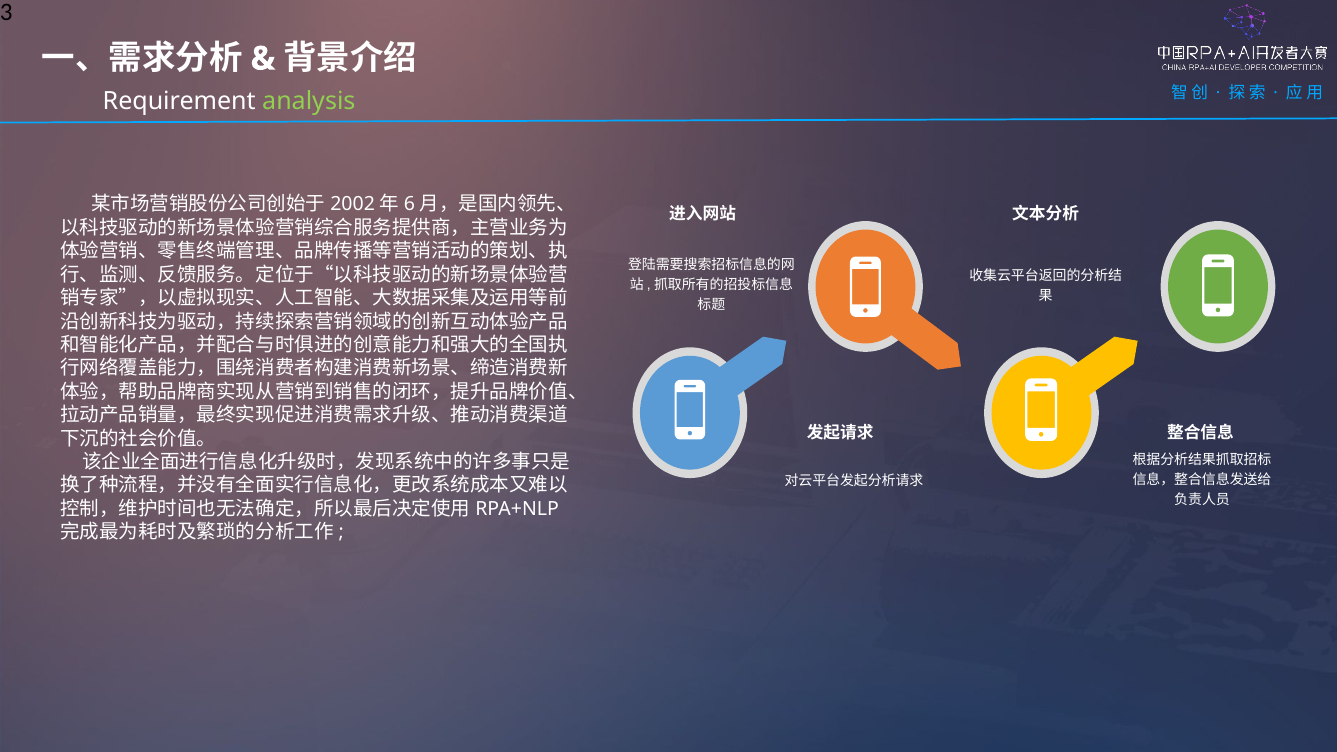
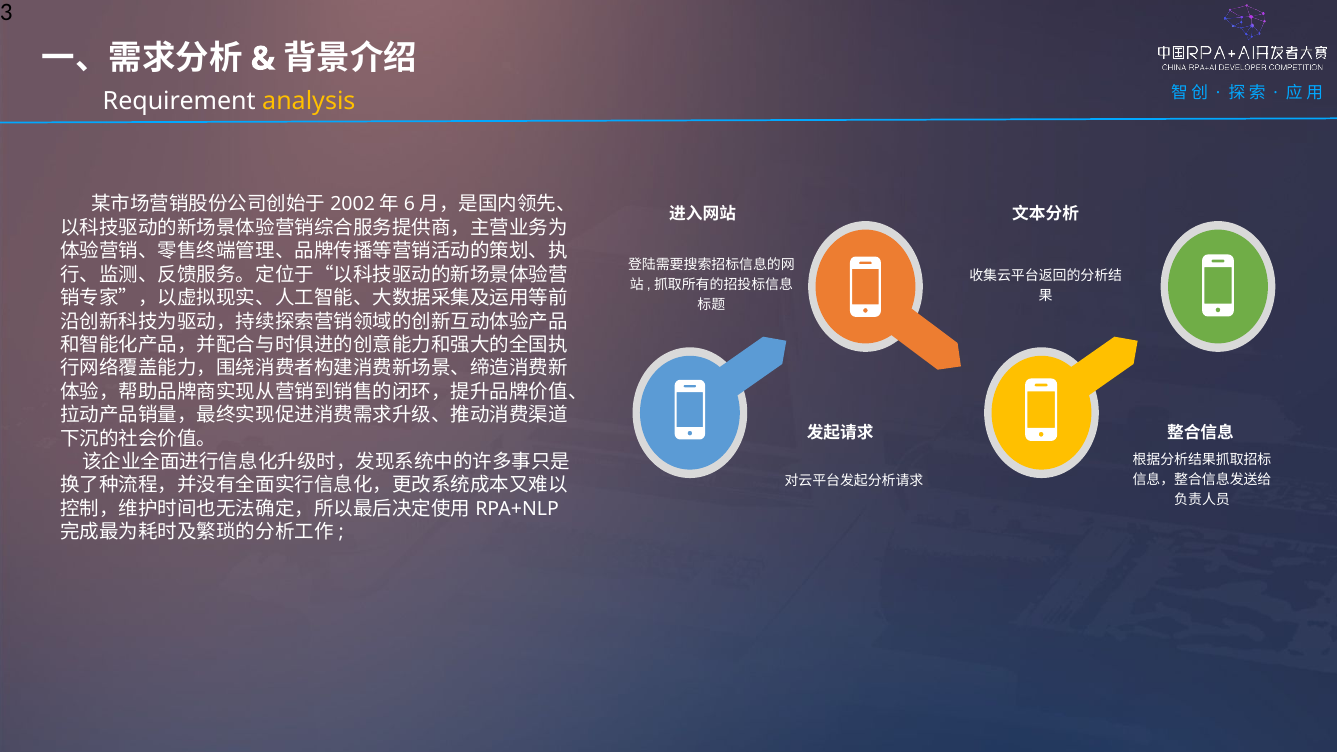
analysis colour: light green -> yellow (309, 102)
